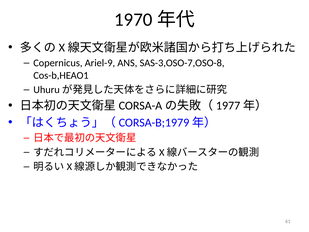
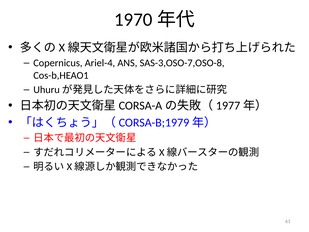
Ariel-9: Ariel-9 -> Ariel-4 (100, 63)
